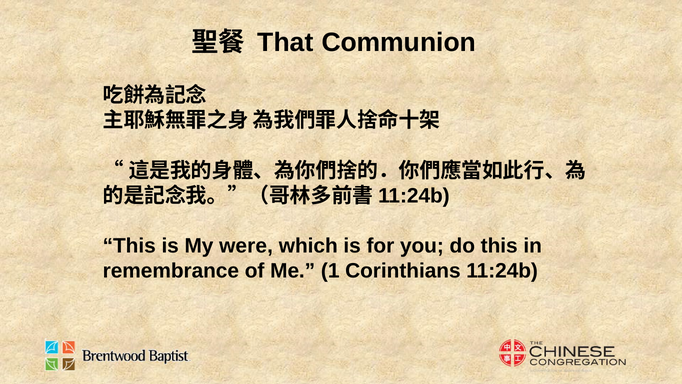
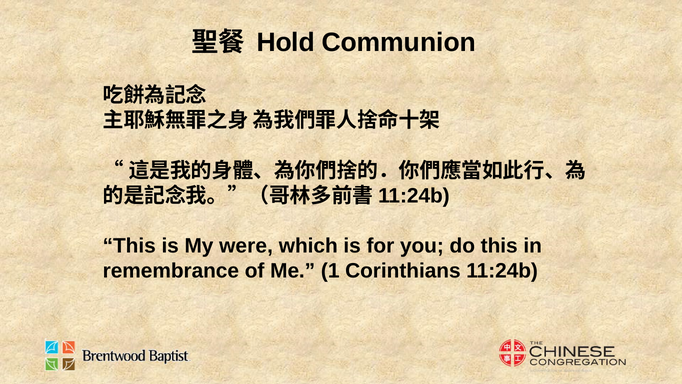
That: That -> Hold (286, 42)
